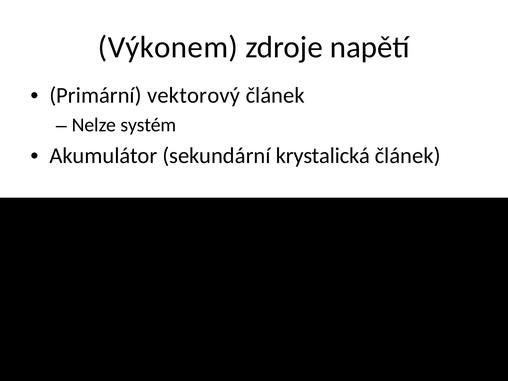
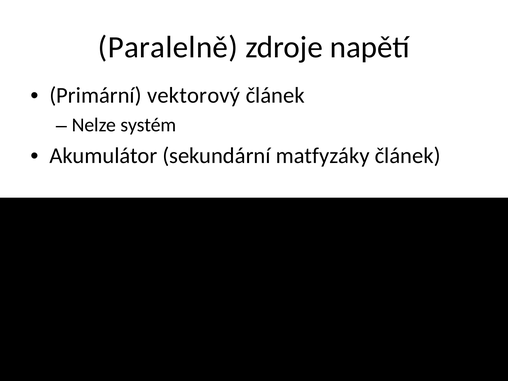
Výkonem: Výkonem -> Paralelně (168, 47)
krystalická: krystalická -> matfyzáky (323, 156)
